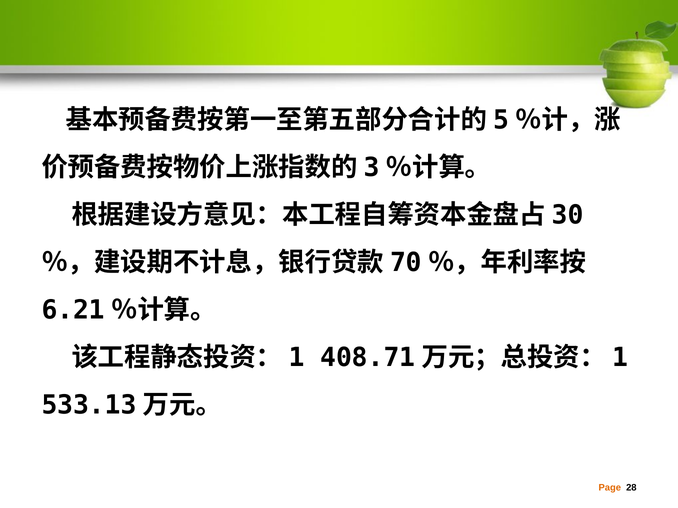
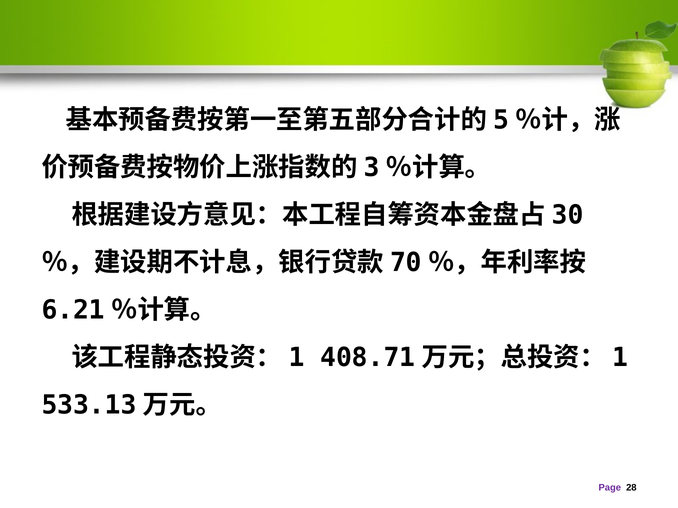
Page colour: orange -> purple (610, 488)
